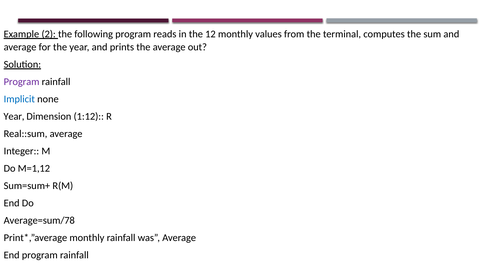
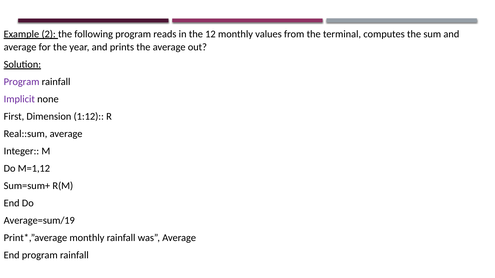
Implicit colour: blue -> purple (19, 99)
Year: Year -> First (14, 117)
Average=sum/78: Average=sum/78 -> Average=sum/19 (39, 221)
